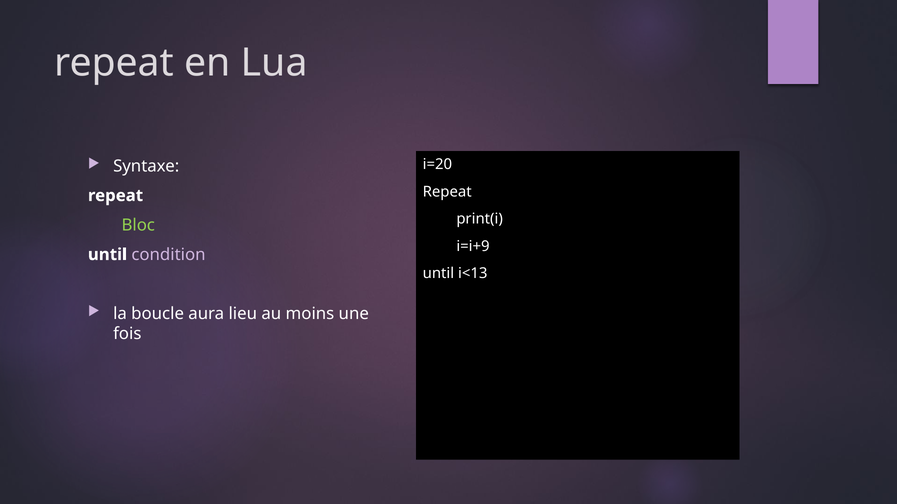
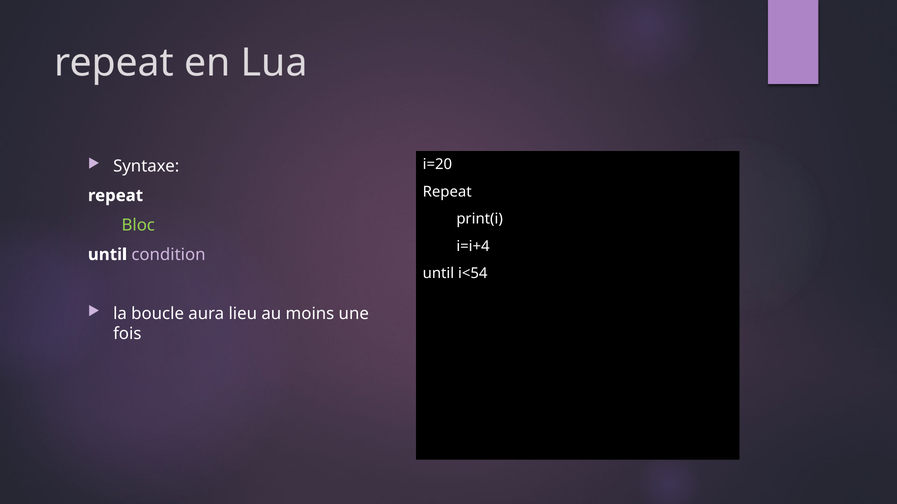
i=i+9: i=i+9 -> i=i+4 (473, 246)
i<13: i<13 -> i<54 (473, 274)
